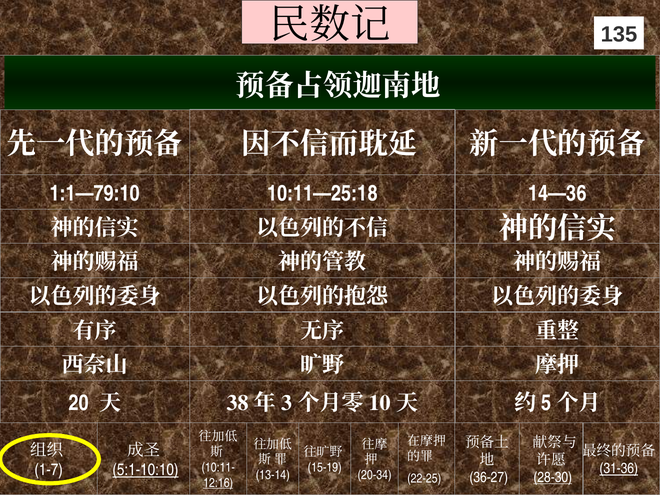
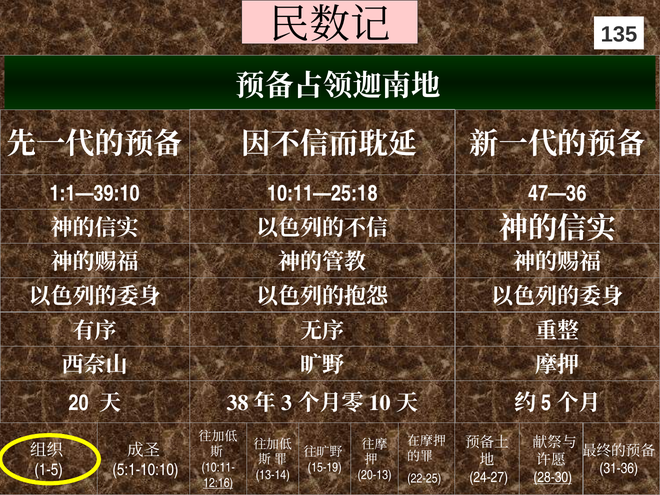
1:1—79:10: 1:1—79:10 -> 1:1—39:10 (95, 194)
14—36: 14—36 -> 47—36 (557, 194)
31-36 underline: present -> none (619, 469)
1-7: 1-7 -> 1-5 (49, 470)
5:1-10:10 underline: present -> none (145, 470)
20-34: 20-34 -> 20-13 (375, 475)
36-27: 36-27 -> 24-27 (489, 477)
